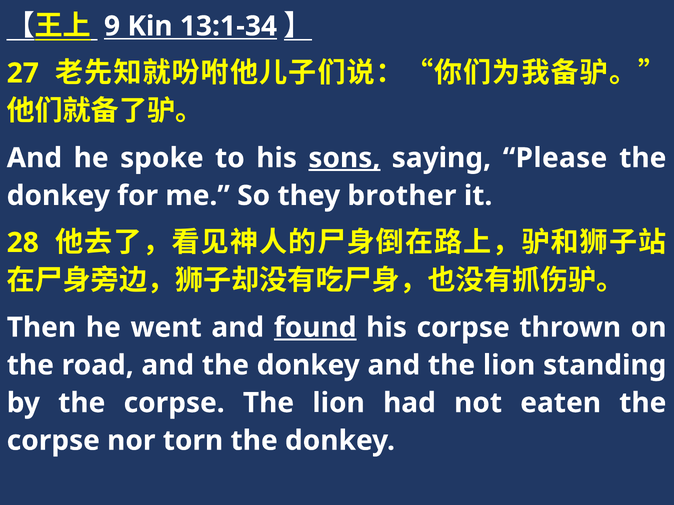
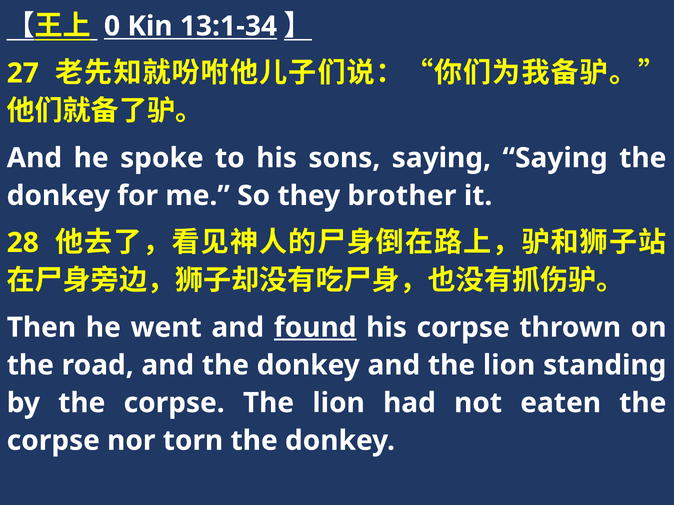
9: 9 -> 0 (112, 26)
sons underline: present -> none (344, 158)
saying Please: Please -> Saying (555, 158)
